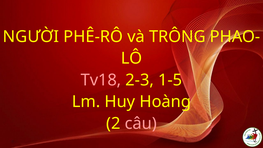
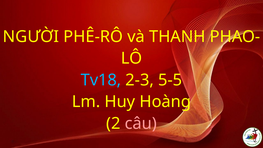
TRÔNG: TRÔNG -> THANH (177, 37)
Tv18 colour: pink -> light blue (101, 80)
1-5: 1-5 -> 5-5 (170, 80)
